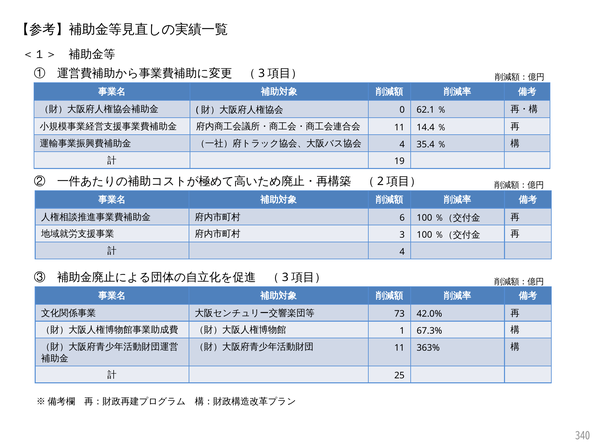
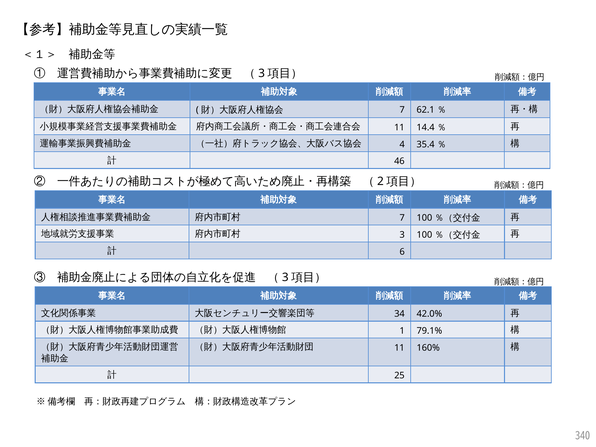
0: 0 -> 7 (402, 110)
19: 19 -> 46 (399, 161)
6: 6 -> 7 (402, 218)
4: 4 -> 6 (402, 252)
73: 73 -> 34 (399, 314)
67.3%: 67.3% -> 79.1% (429, 331)
363%: 363% -> 160% (428, 348)
